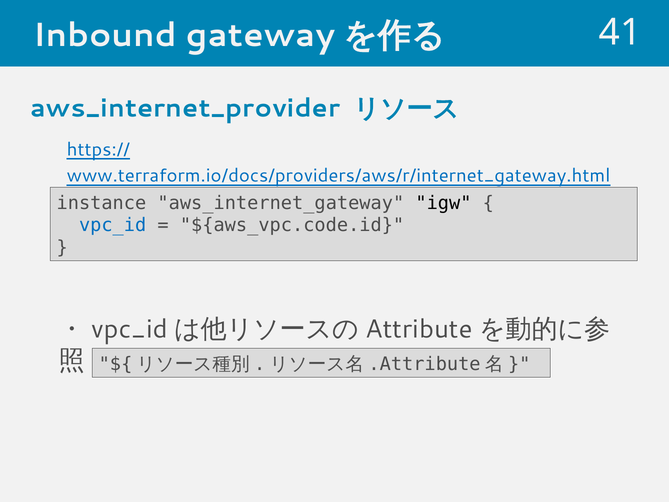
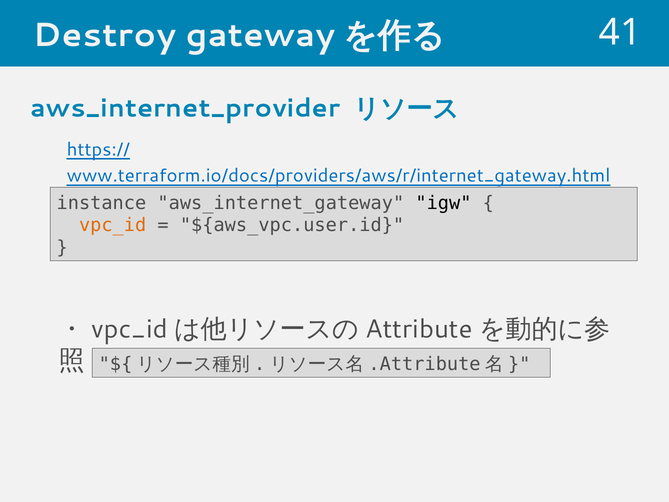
Inbound: Inbound -> Destroy (105, 35)
vpc_id colour: blue -> orange (113, 225)
${aws_vpc.code.id: ${aws_vpc.code.id -> ${aws_vpc.user.id (292, 225)
